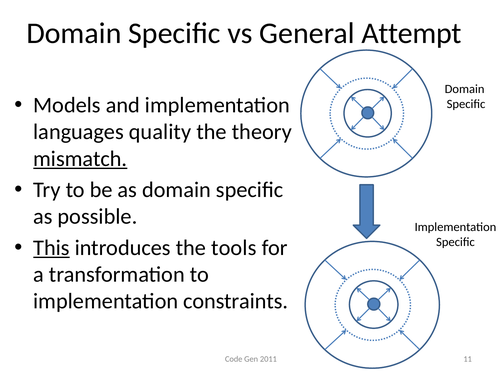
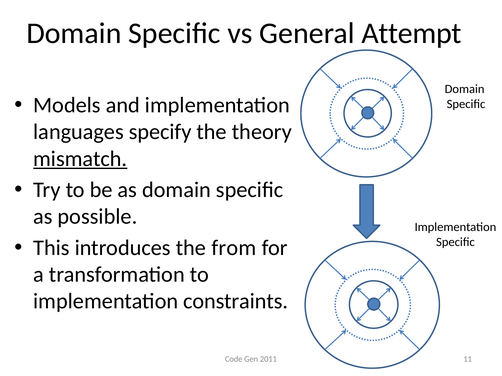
quality: quality -> specify (160, 132)
This underline: present -> none (51, 248)
tools: tools -> from (234, 248)
